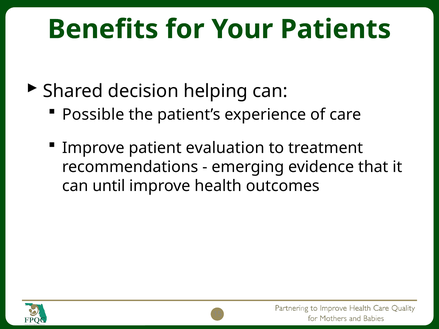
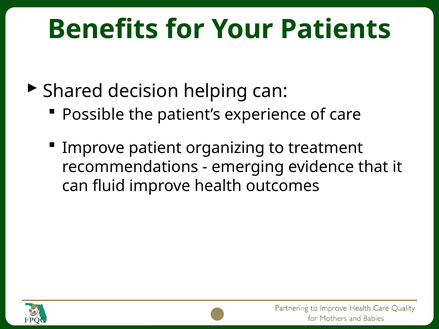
evaluation: evaluation -> organizing (225, 148)
until: until -> fluid (109, 186)
